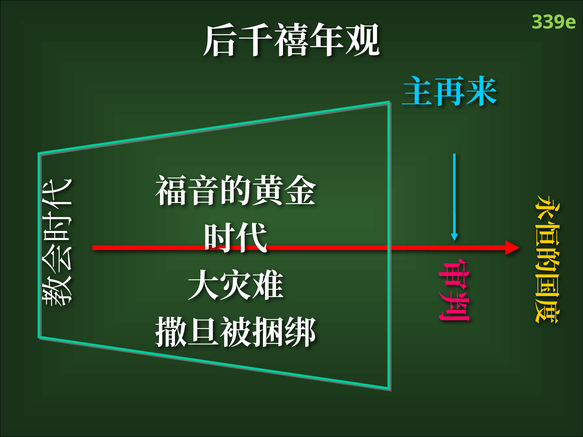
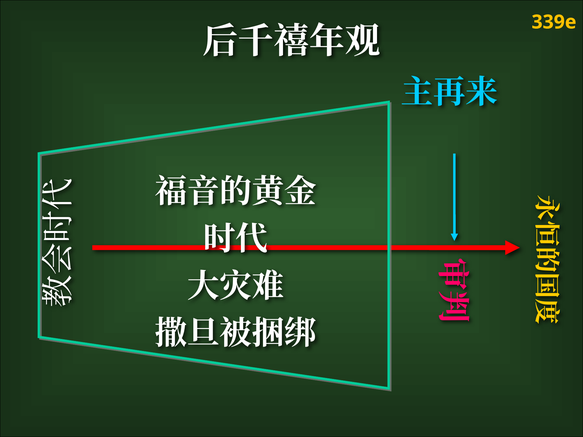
339e colour: light green -> yellow (554, 22)
